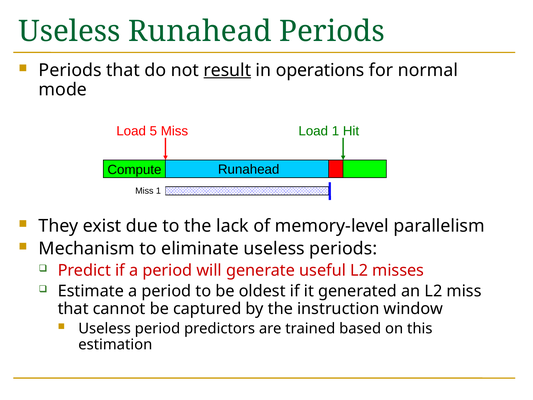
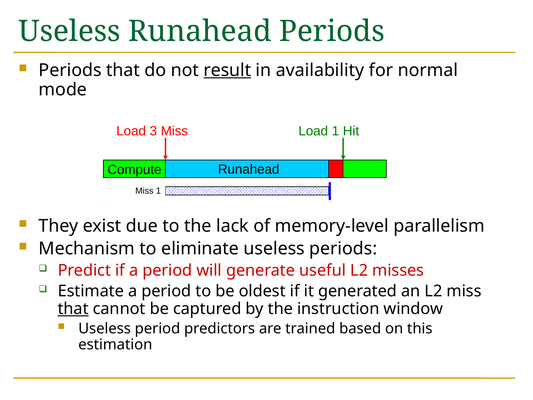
operations: operations -> availability (320, 70)
5: 5 -> 3 (153, 131)
that underline: none -> present (73, 309)
